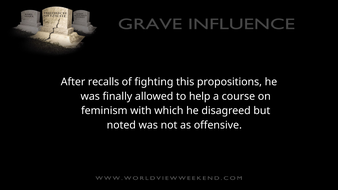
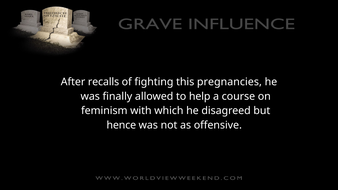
propositions: propositions -> pregnancies (229, 82)
noted: noted -> hence (121, 125)
